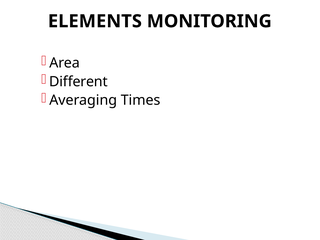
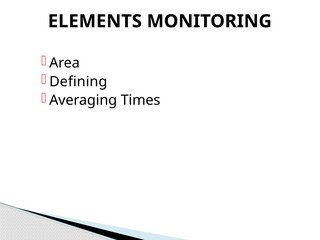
Different: Different -> Defining (78, 82)
